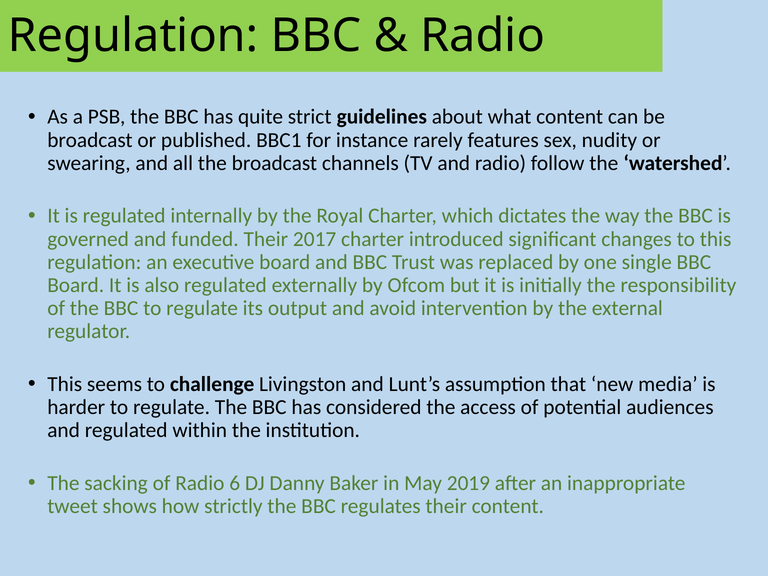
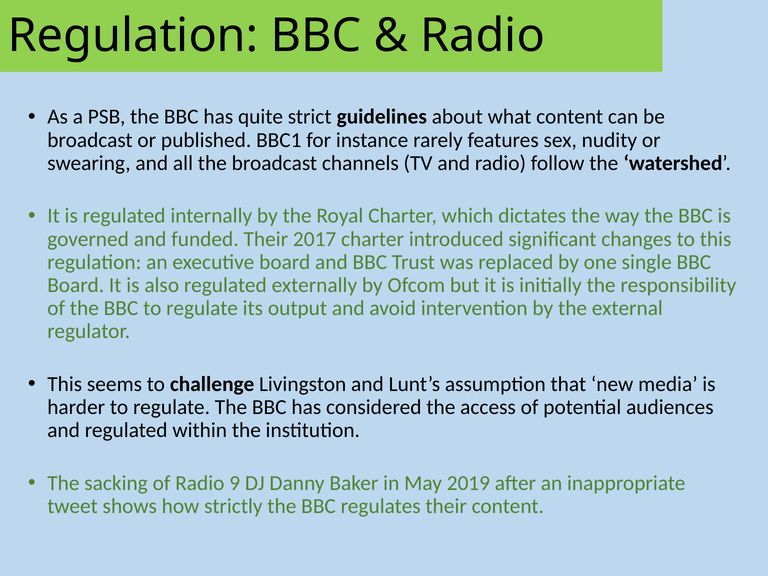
6: 6 -> 9 (235, 483)
